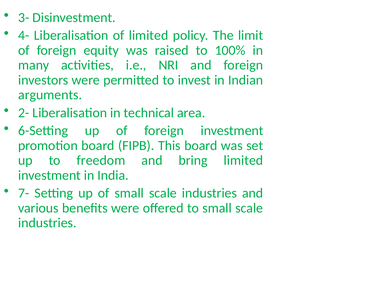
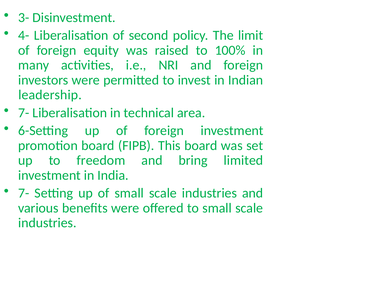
of limited: limited -> second (149, 35)
arguments: arguments -> leadership (50, 95)
2-: 2- -> 7- (24, 113)
